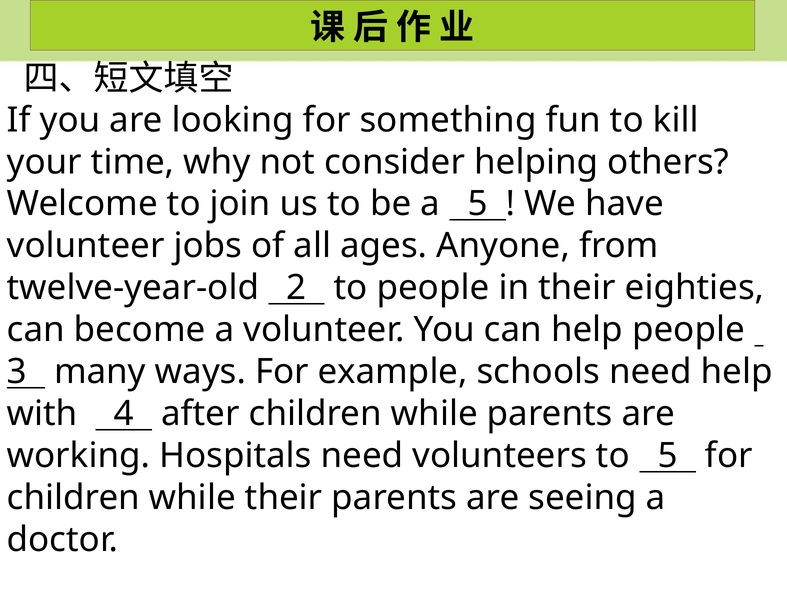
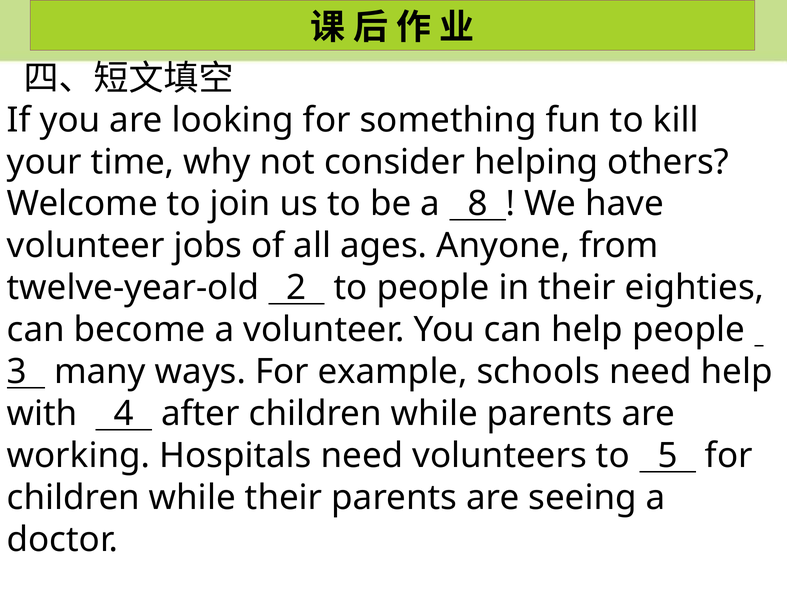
a 5: 5 -> 8 (478, 204)
